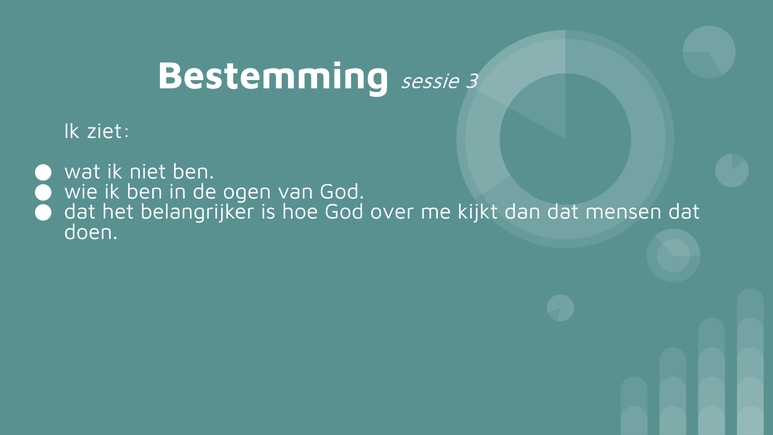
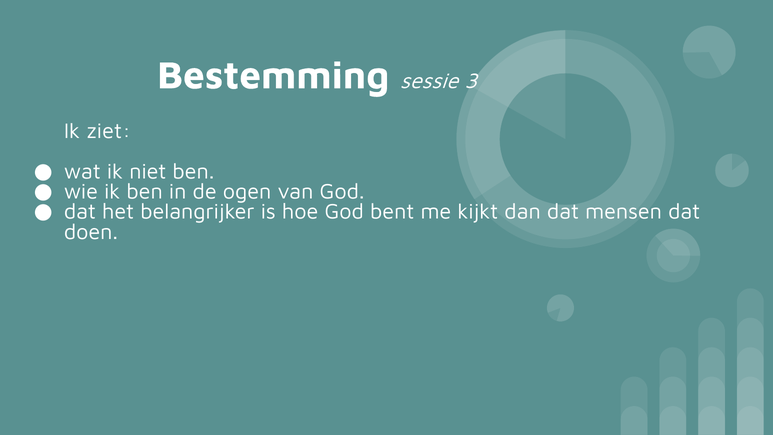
over: over -> bent (392, 212)
